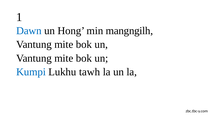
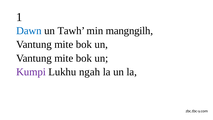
Hong: Hong -> Tawh (71, 31)
Kumpi colour: blue -> purple (31, 72)
tawh: tawh -> ngah (90, 72)
